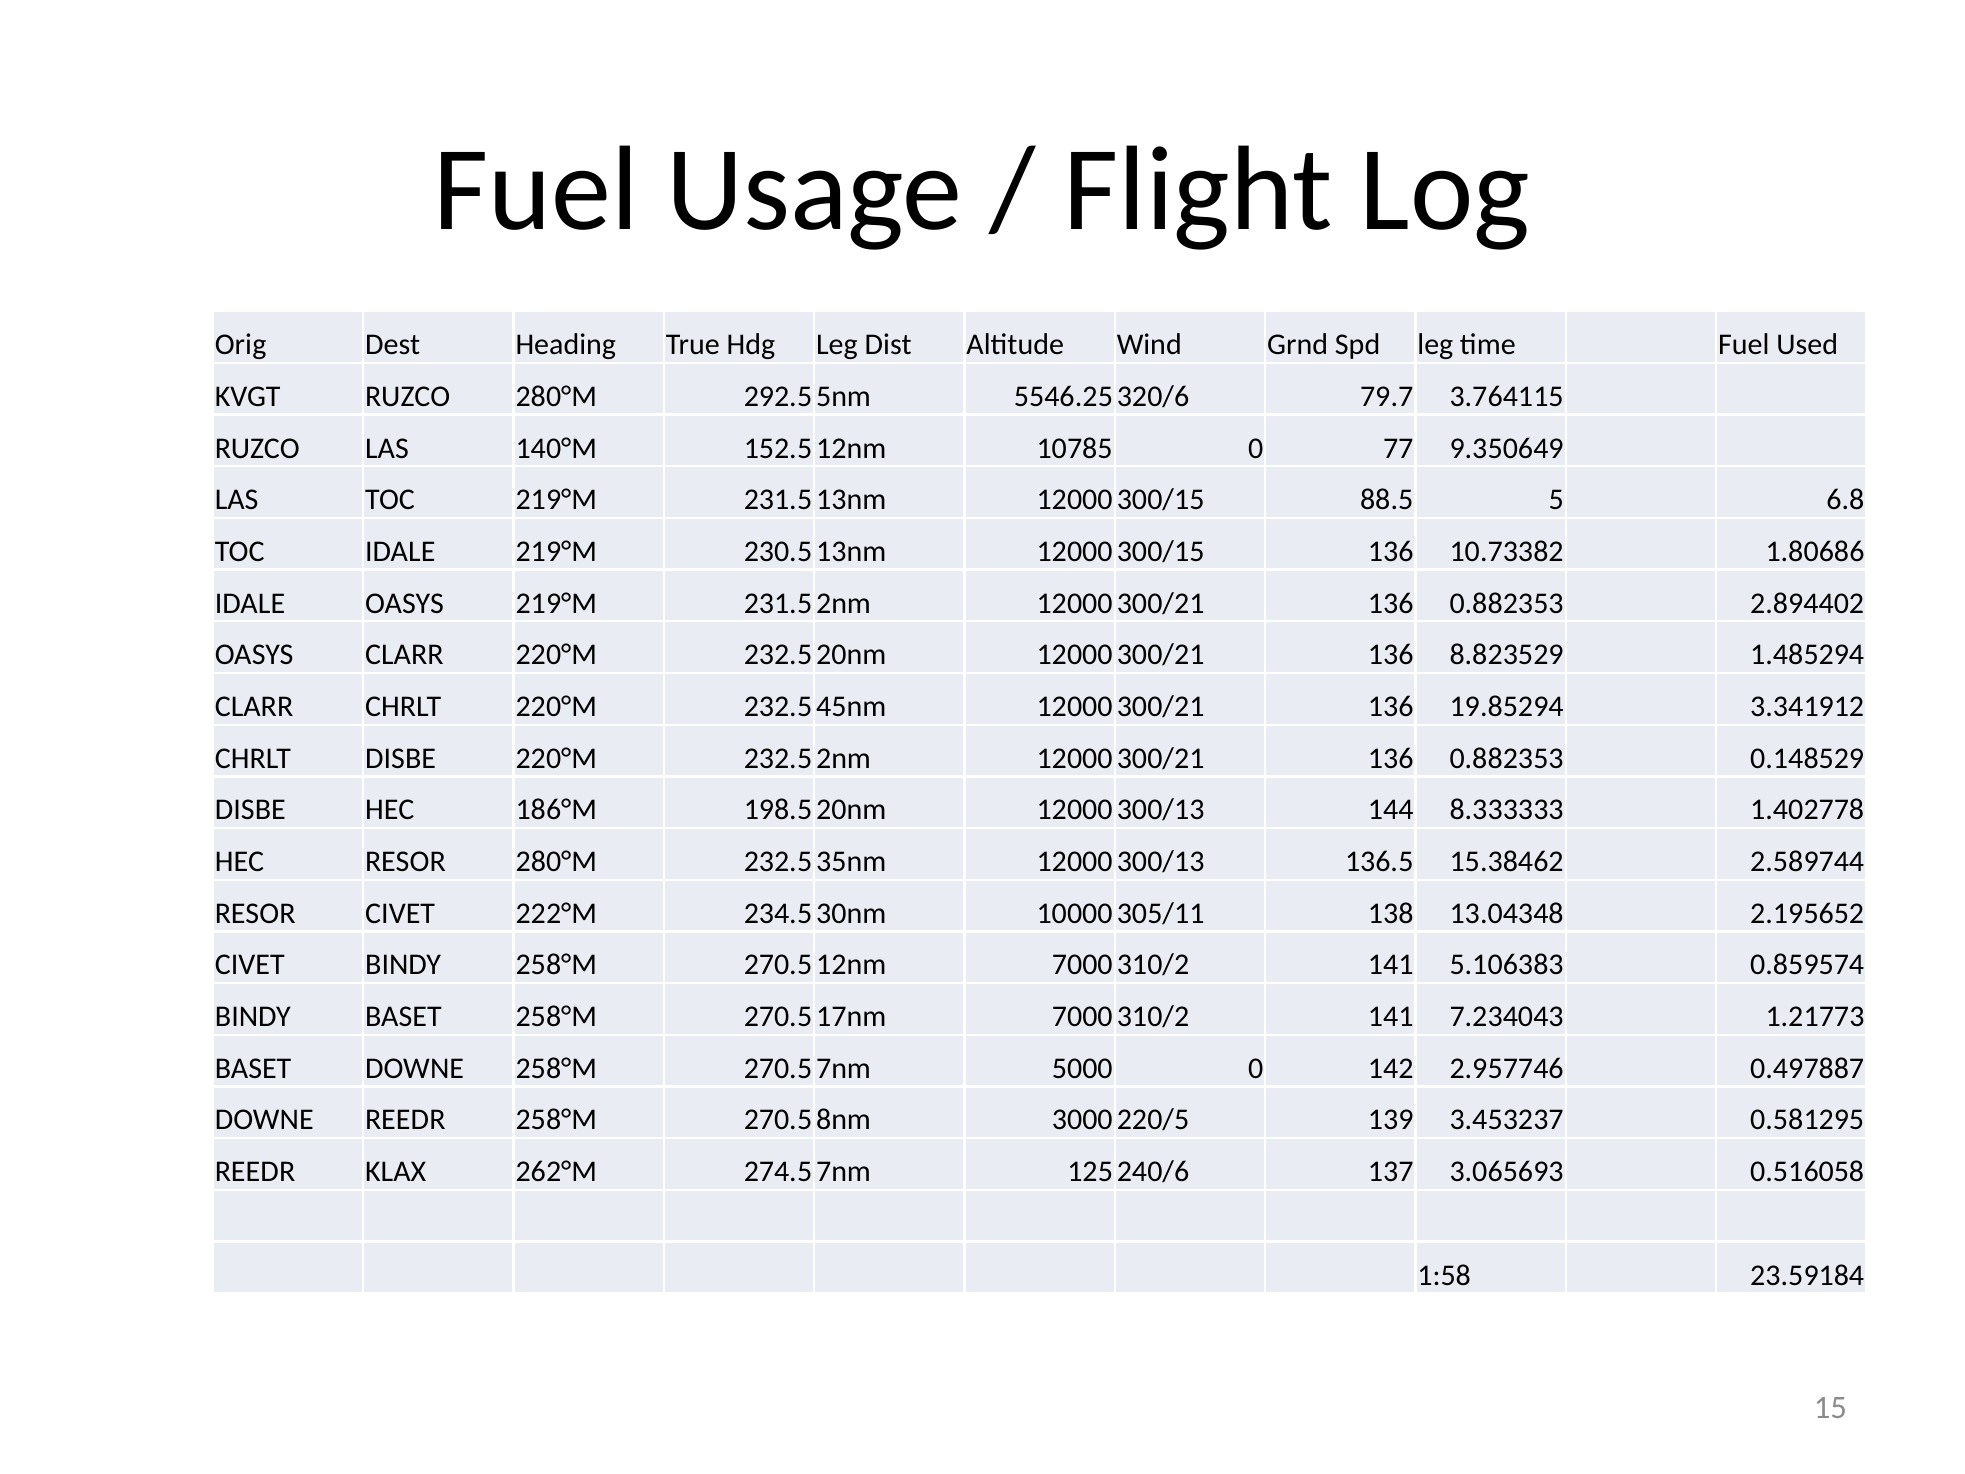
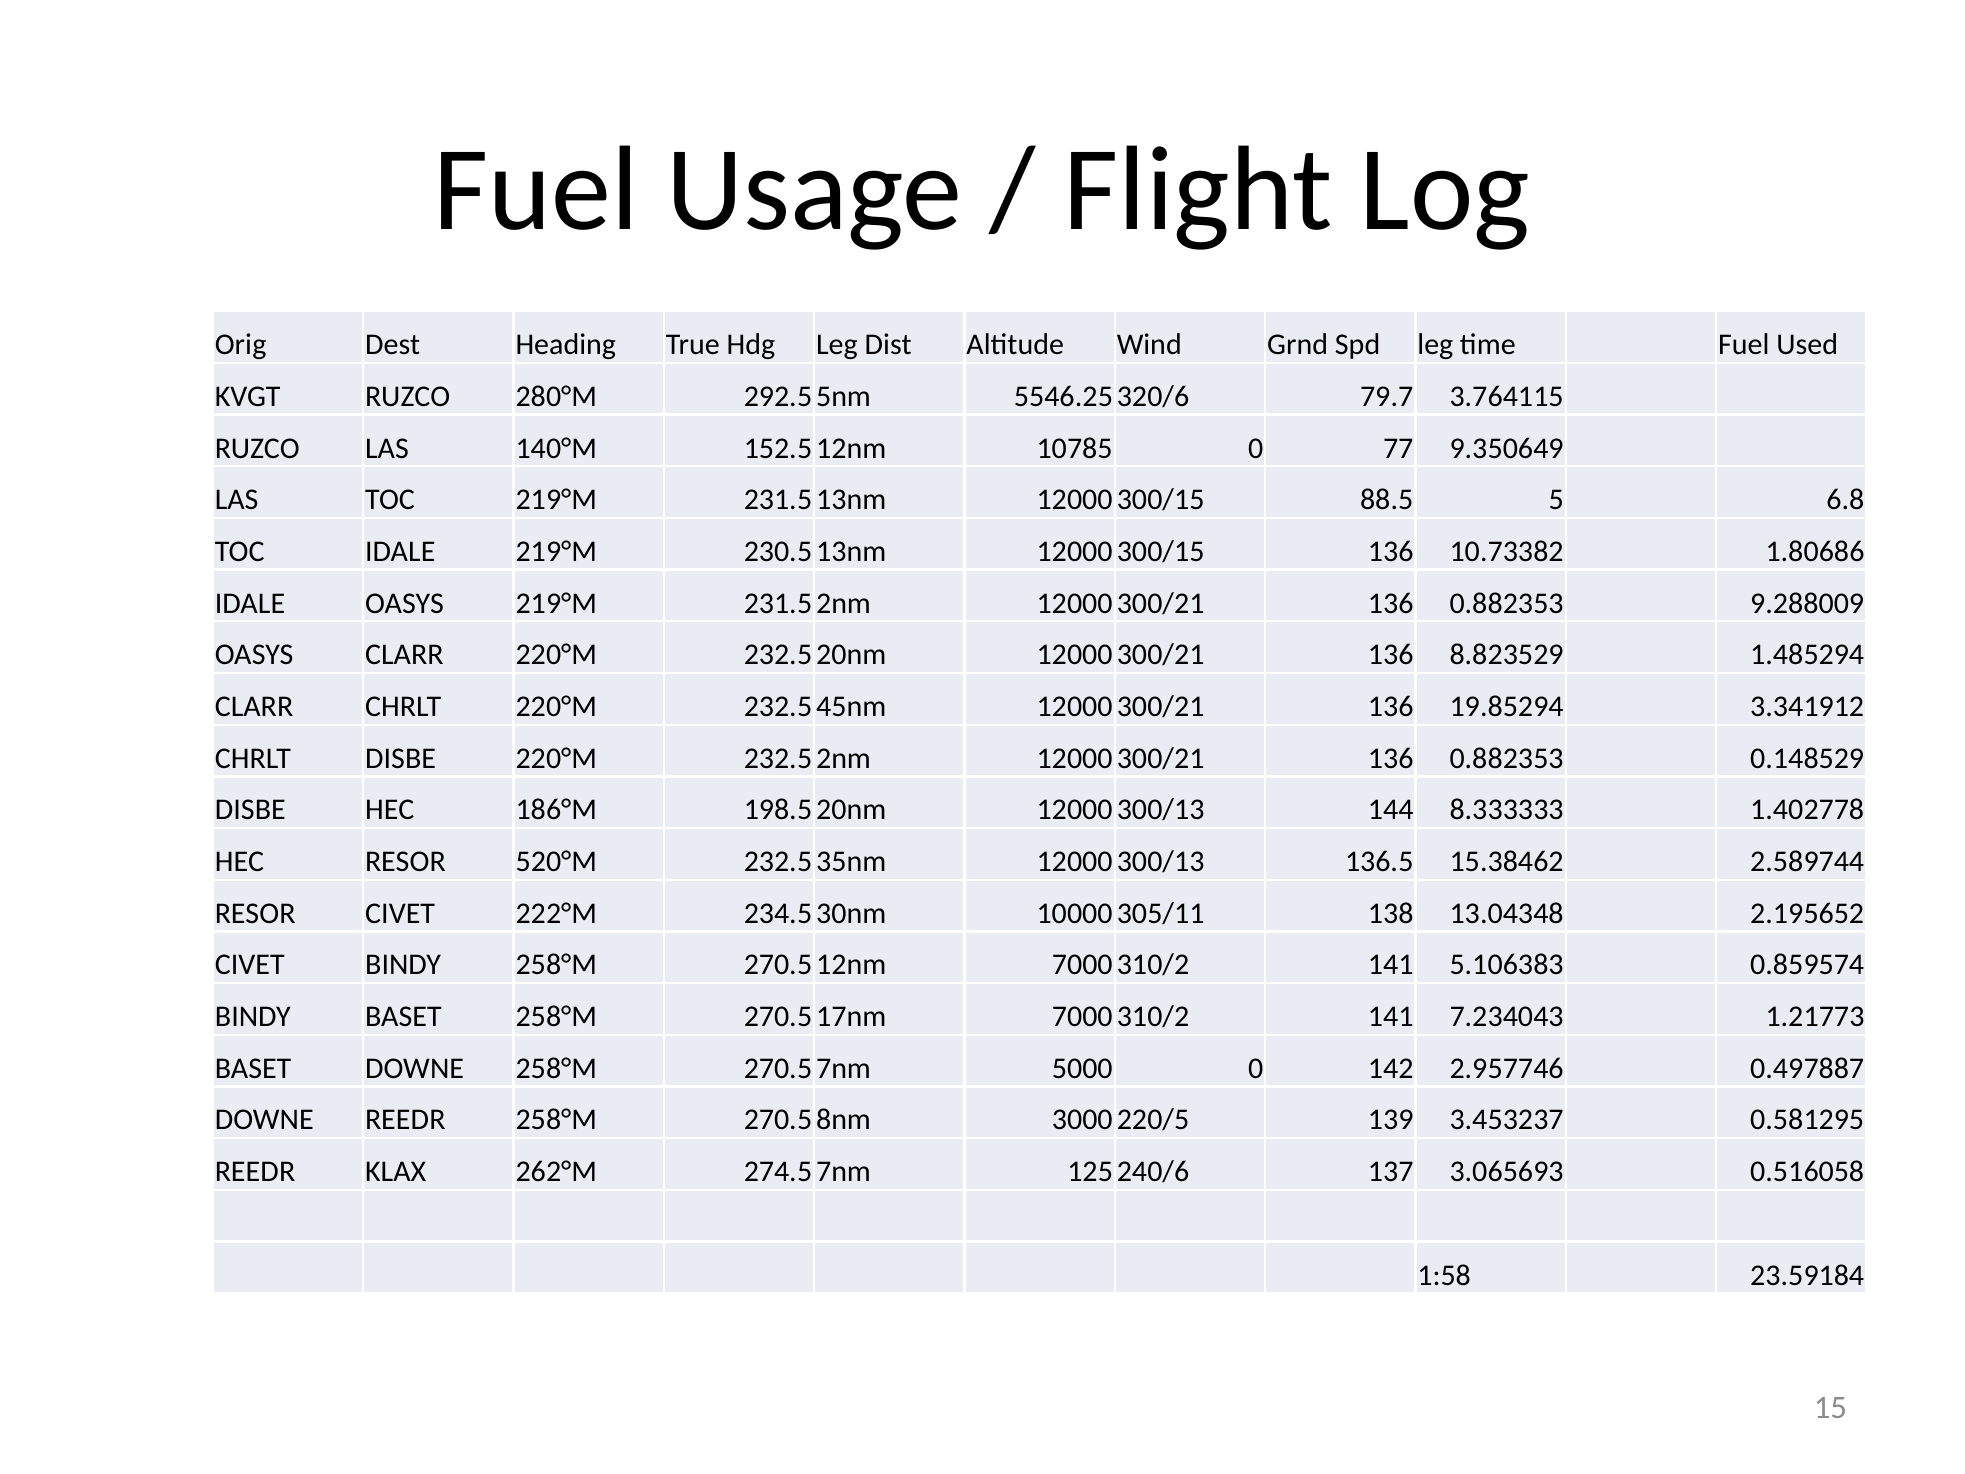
2.894402: 2.894402 -> 9.288009 (1807, 603)
RESOR 280°M: 280°M -> 520°M (556, 862)
